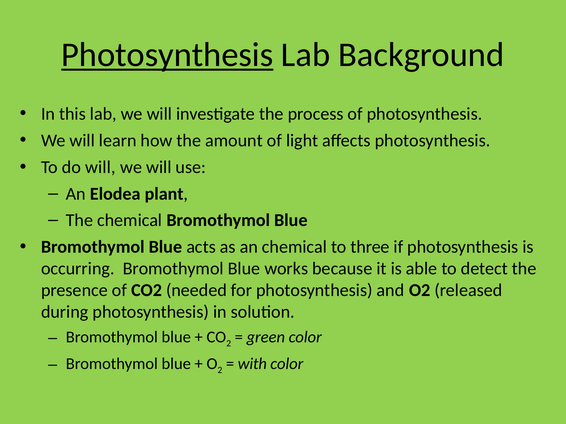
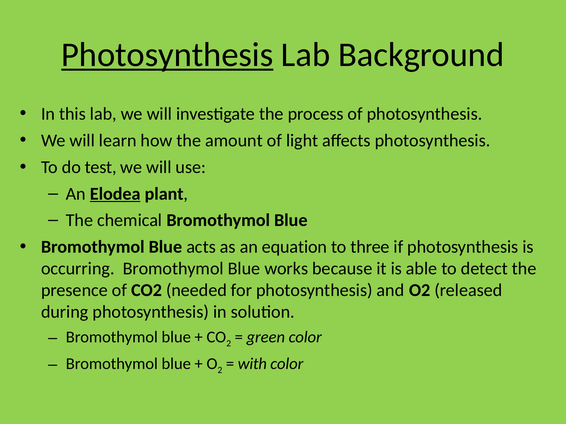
do will: will -> test (101, 167)
Elodea underline: none -> present (115, 194)
an chemical: chemical -> equation (295, 247)
